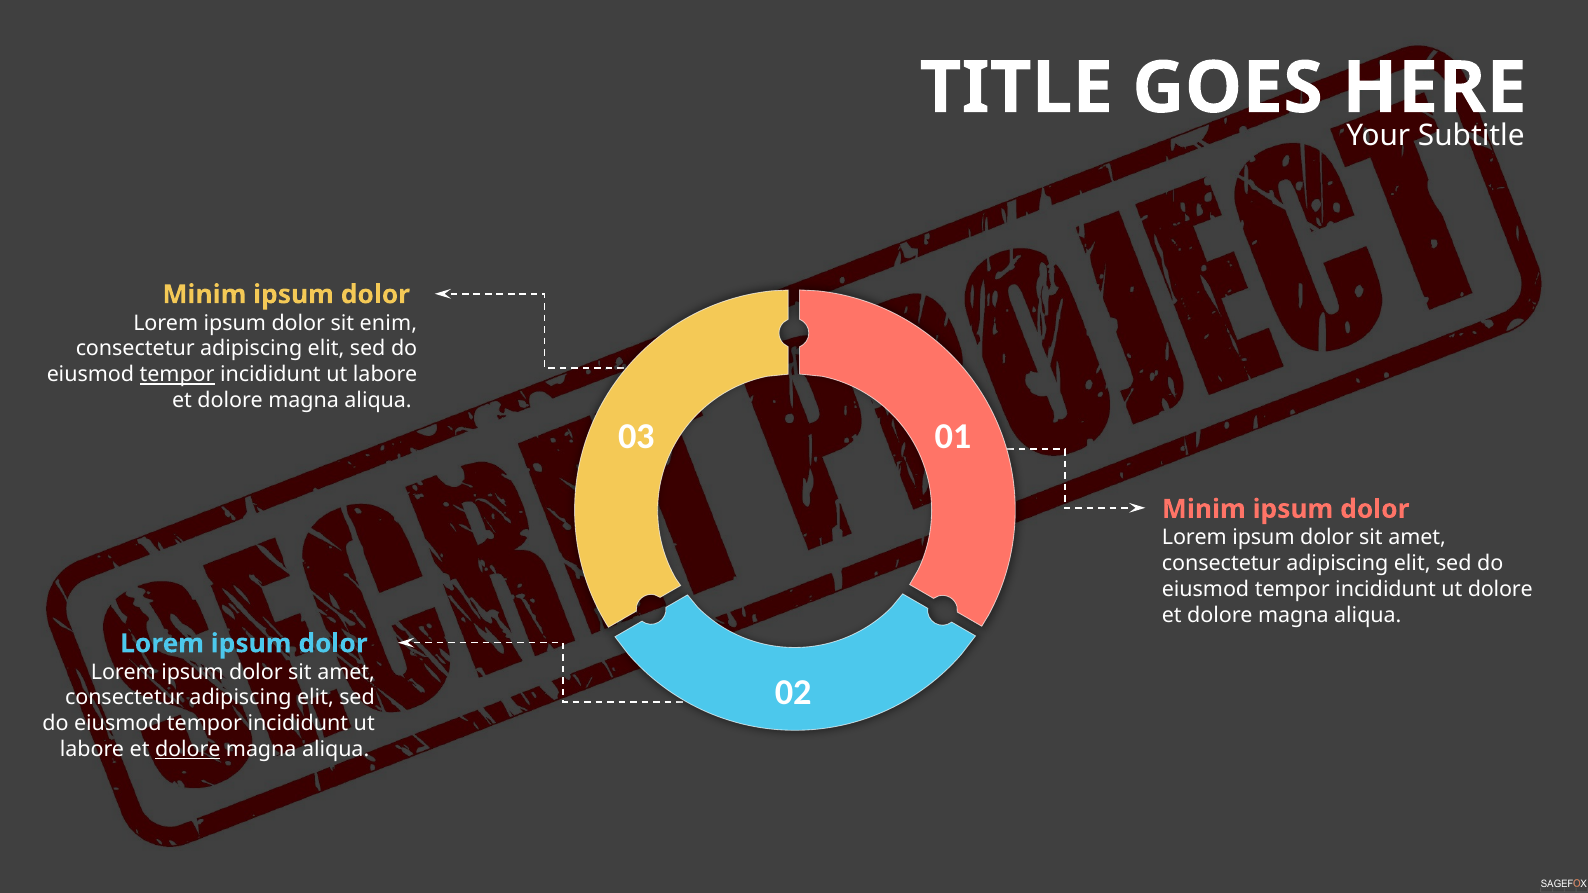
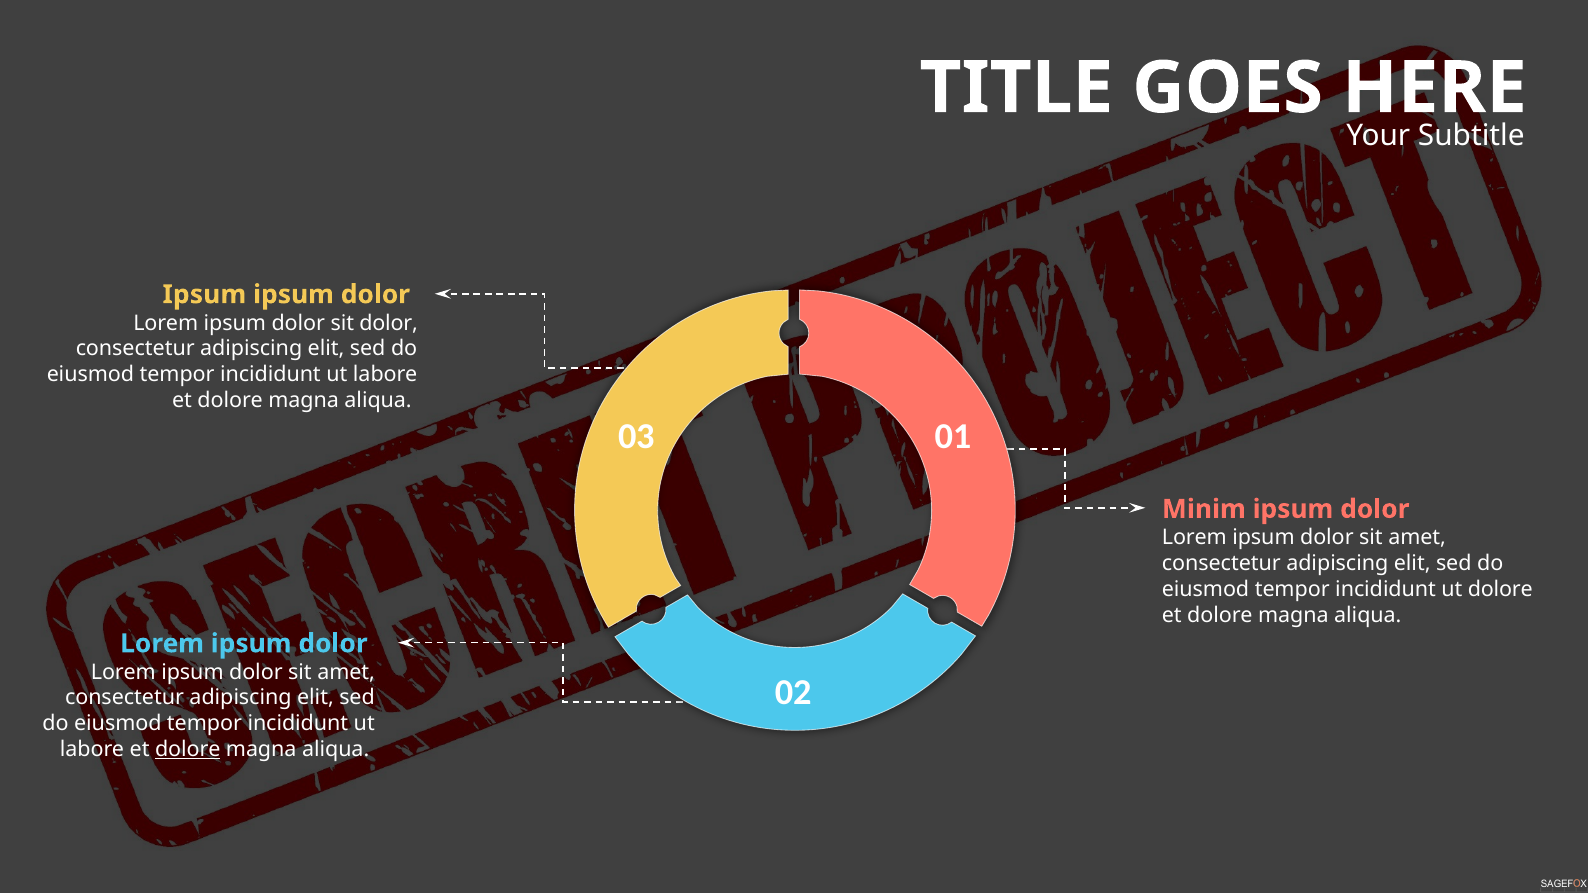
Minim: Minim -> Ipsum (204, 295)
sit enim: enim -> dolor (389, 323)
tempor underline: present -> none (177, 375)
